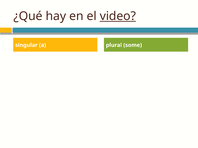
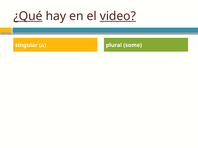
¿Qué underline: none -> present (28, 16)
